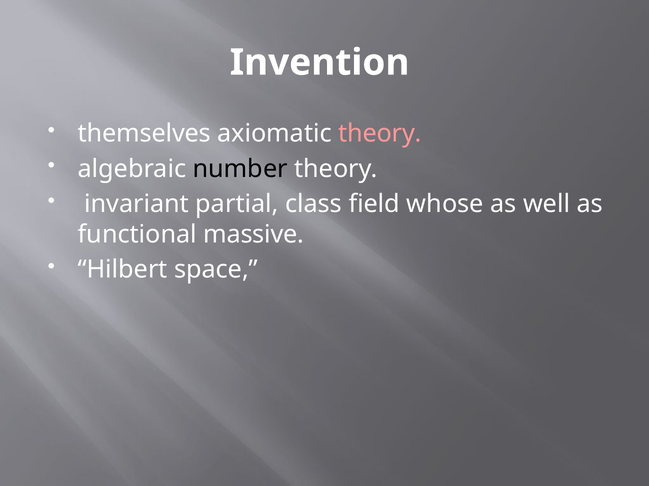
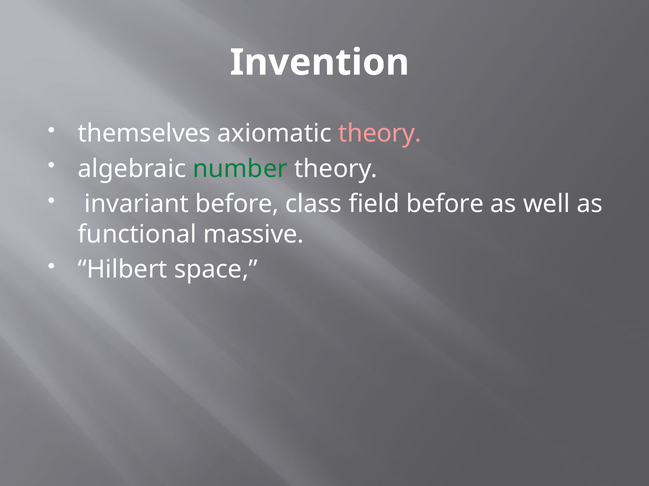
number colour: black -> green (240, 169)
invariant partial: partial -> before (237, 204)
field whose: whose -> before (445, 204)
